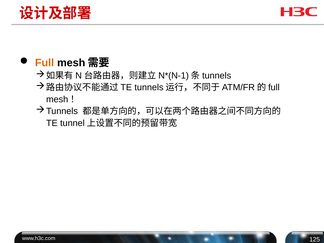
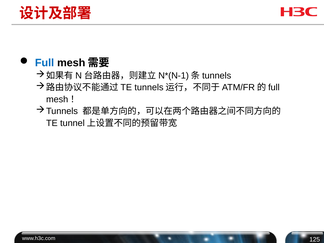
Full colour: orange -> blue (45, 63)
